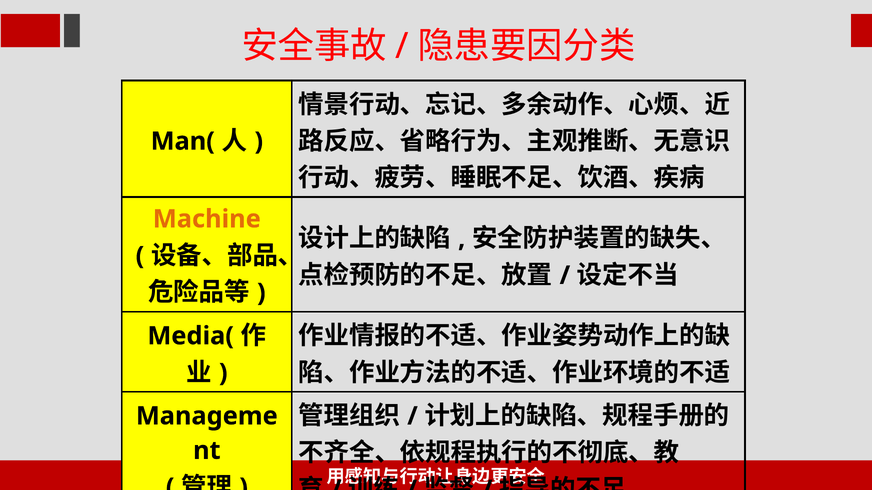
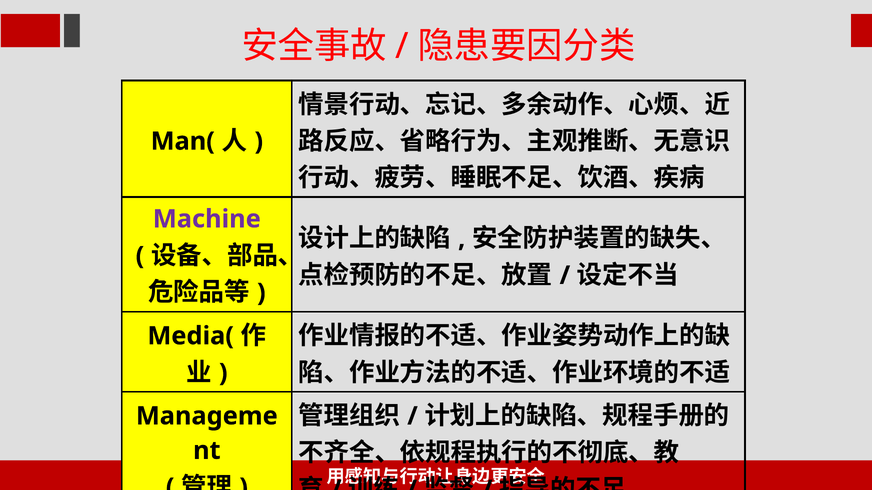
Machine colour: orange -> purple (207, 219)
